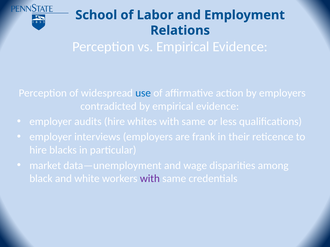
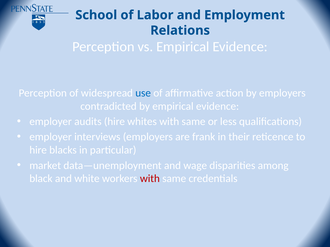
with colour: purple -> red (150, 179)
